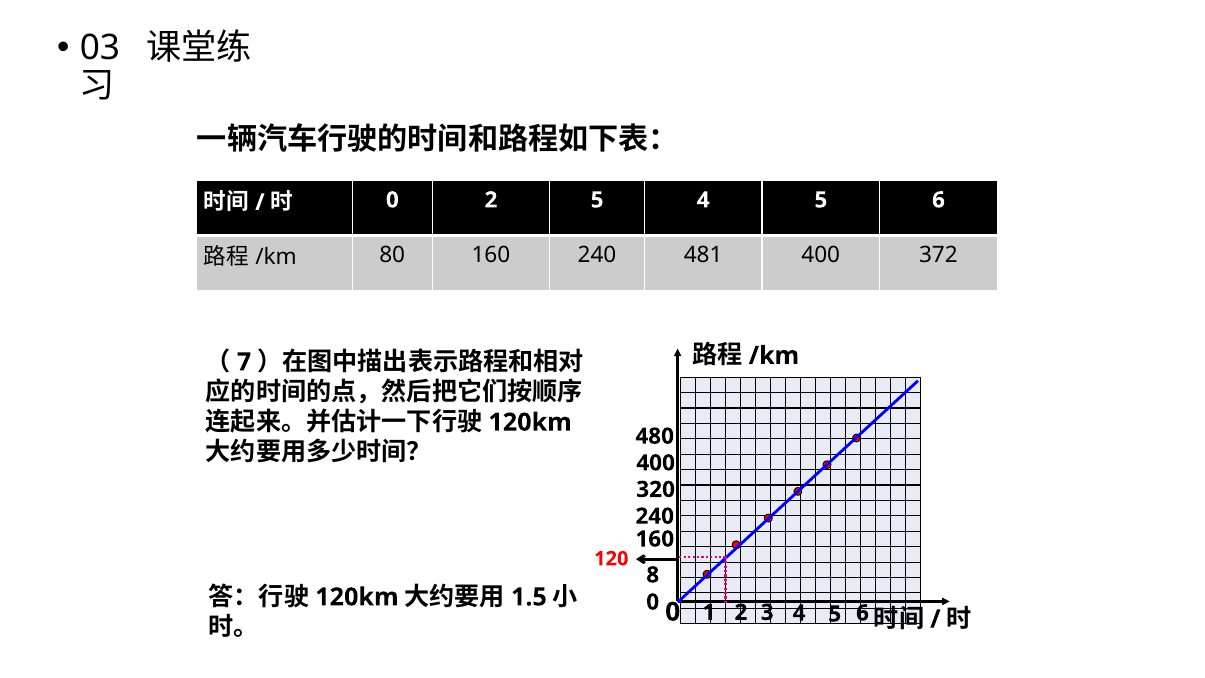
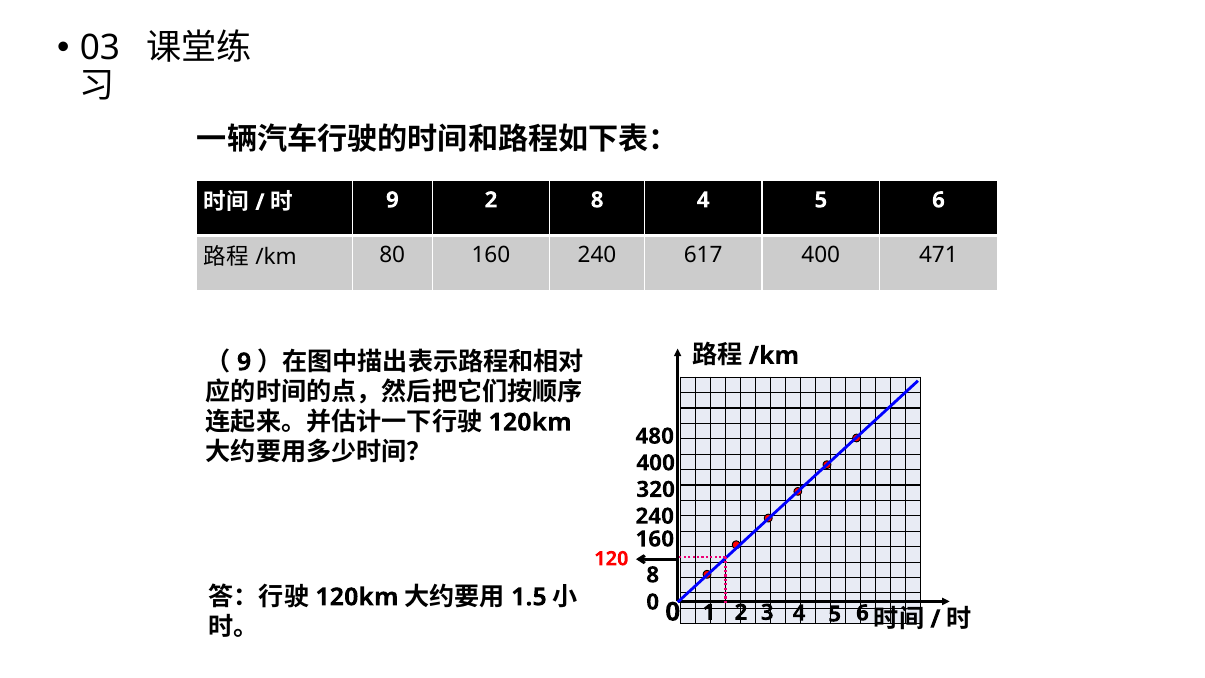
0: 0 -> 9 (392, 200)
2 5: 5 -> 8 (597, 200)
481: 481 -> 617 (703, 255)
372: 372 -> 471 (938, 255)
7: 7 -> 9 (244, 362)
